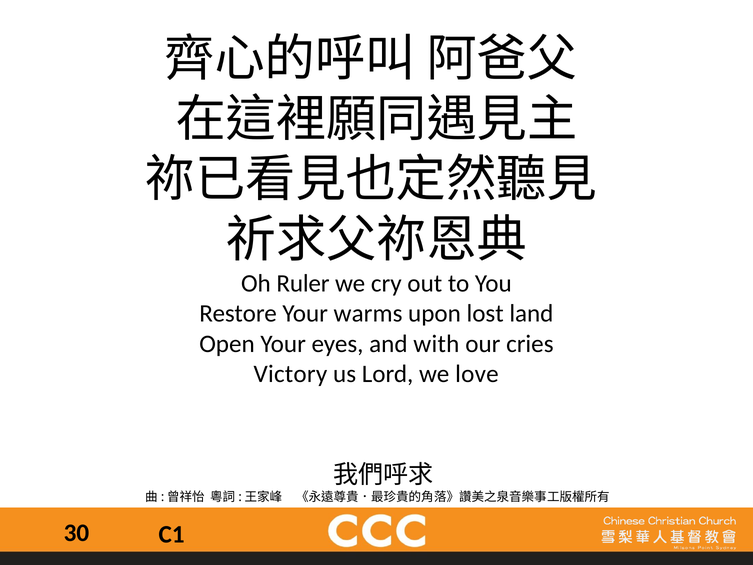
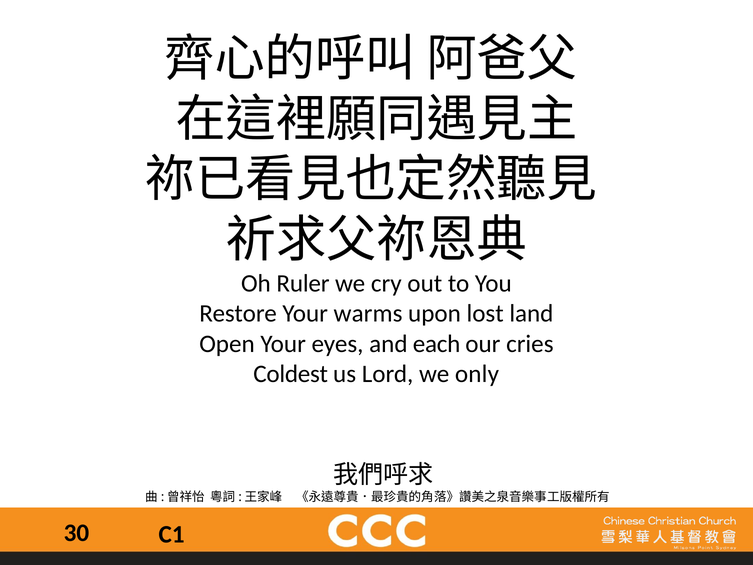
with: with -> each (437, 344)
Victory: Victory -> Coldest (291, 374)
love: love -> only (477, 374)
